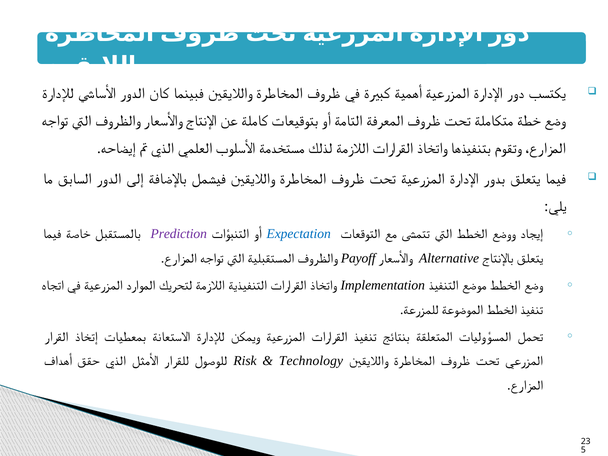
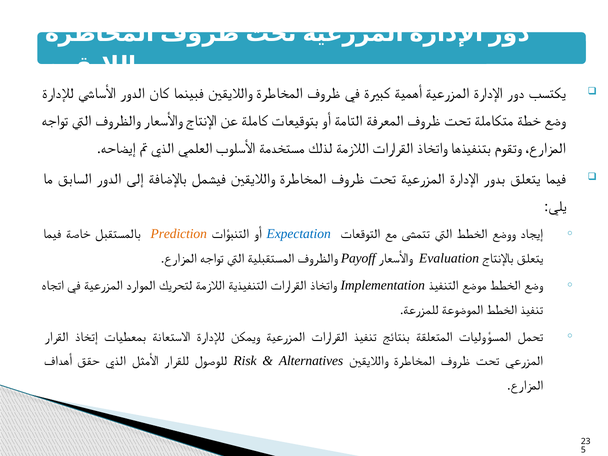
Prediction colour: purple -> orange (179, 234)
Alternative: Alternative -> Evaluation (449, 258)
Technology: Technology -> Alternatives (311, 361)
